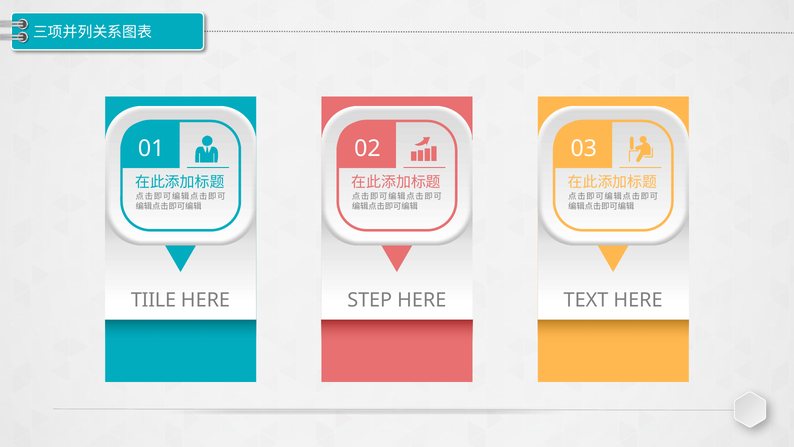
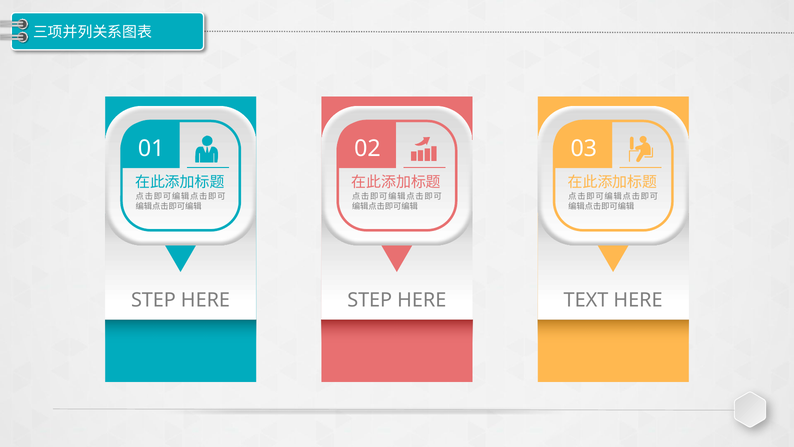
TIILE: TIILE -> STEP (153, 300)
